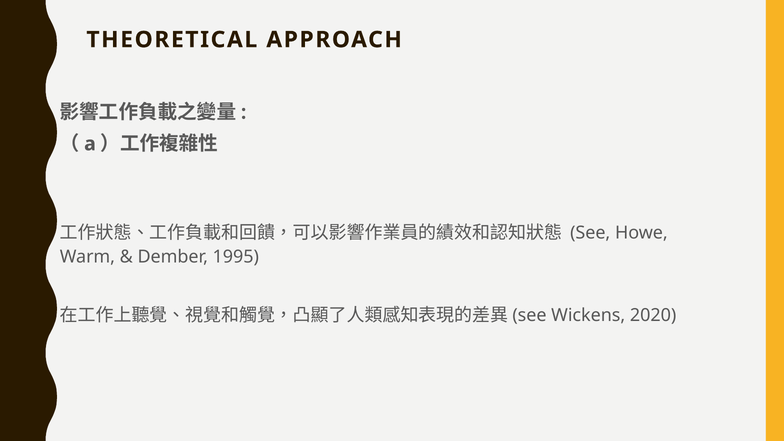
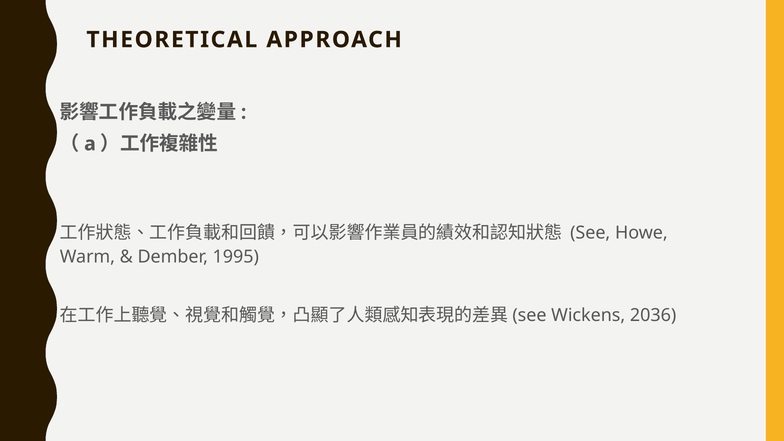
2020: 2020 -> 2036 (653, 315)
